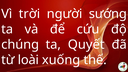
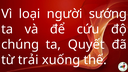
trời: trời -> loại (30, 14)
loài: loài -> trải (28, 60)
